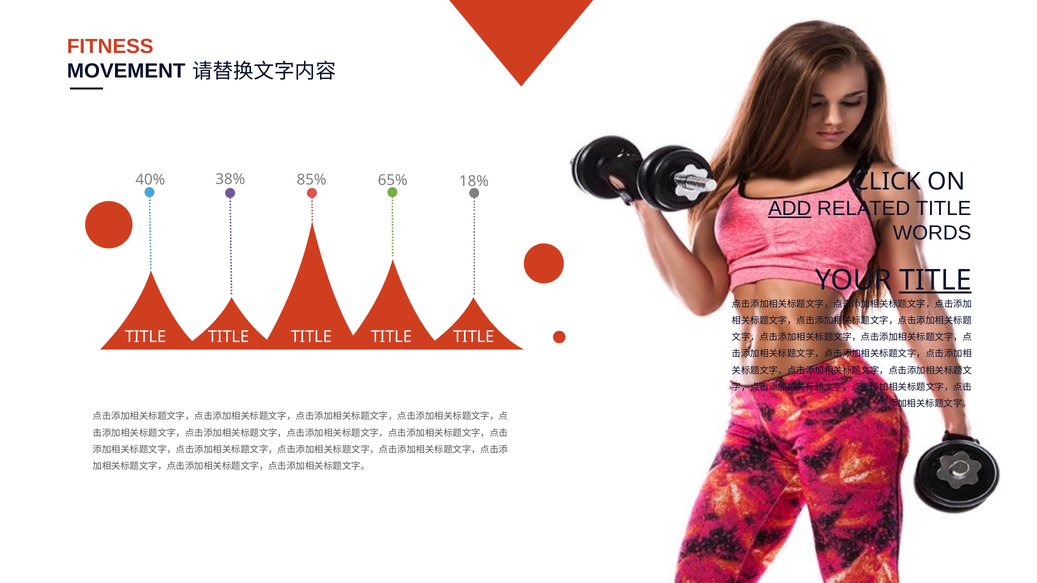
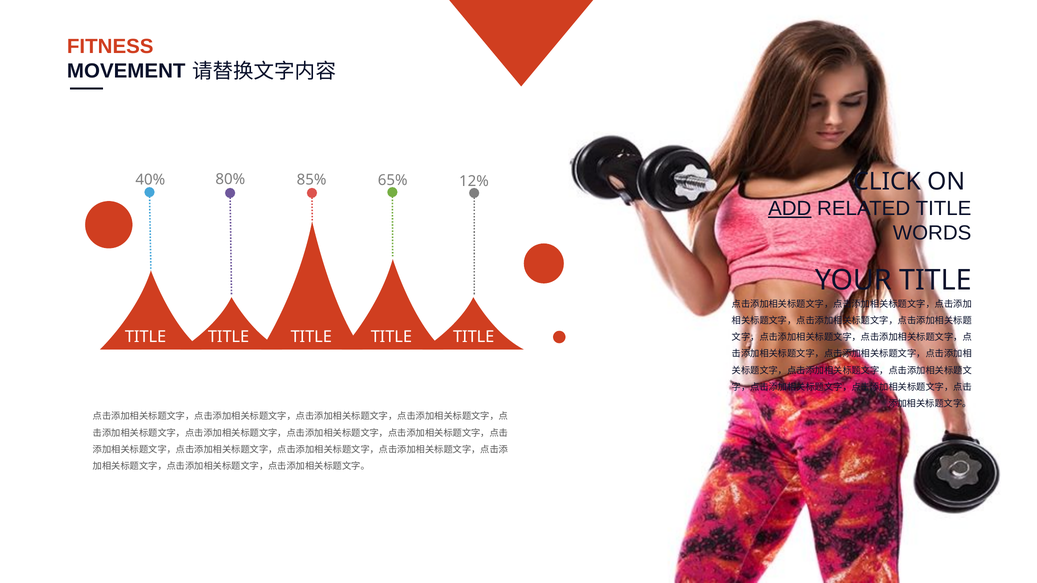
18%: 18% -> 12% (474, 181)
38%: 38% -> 80% (230, 180)
TITLE underline: present -> none (935, 280)
